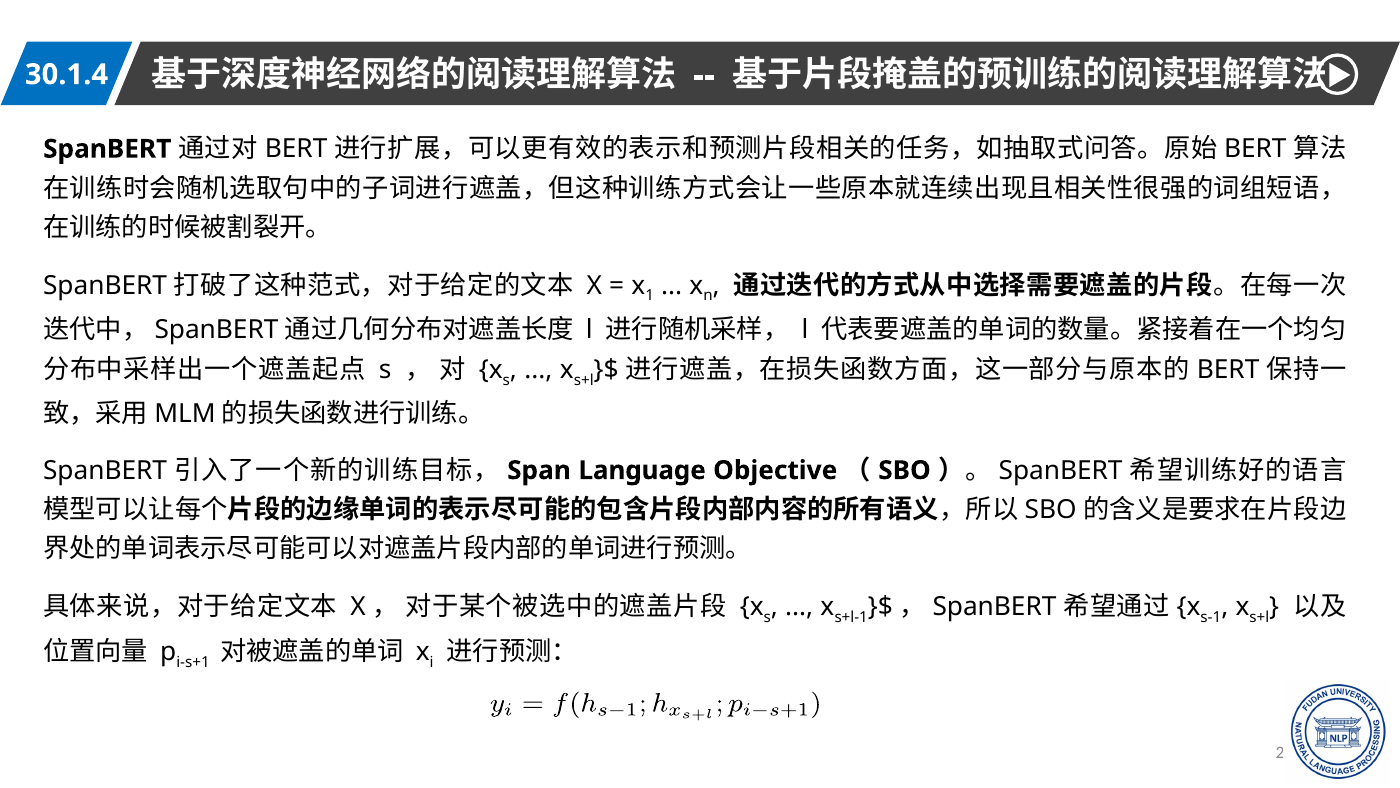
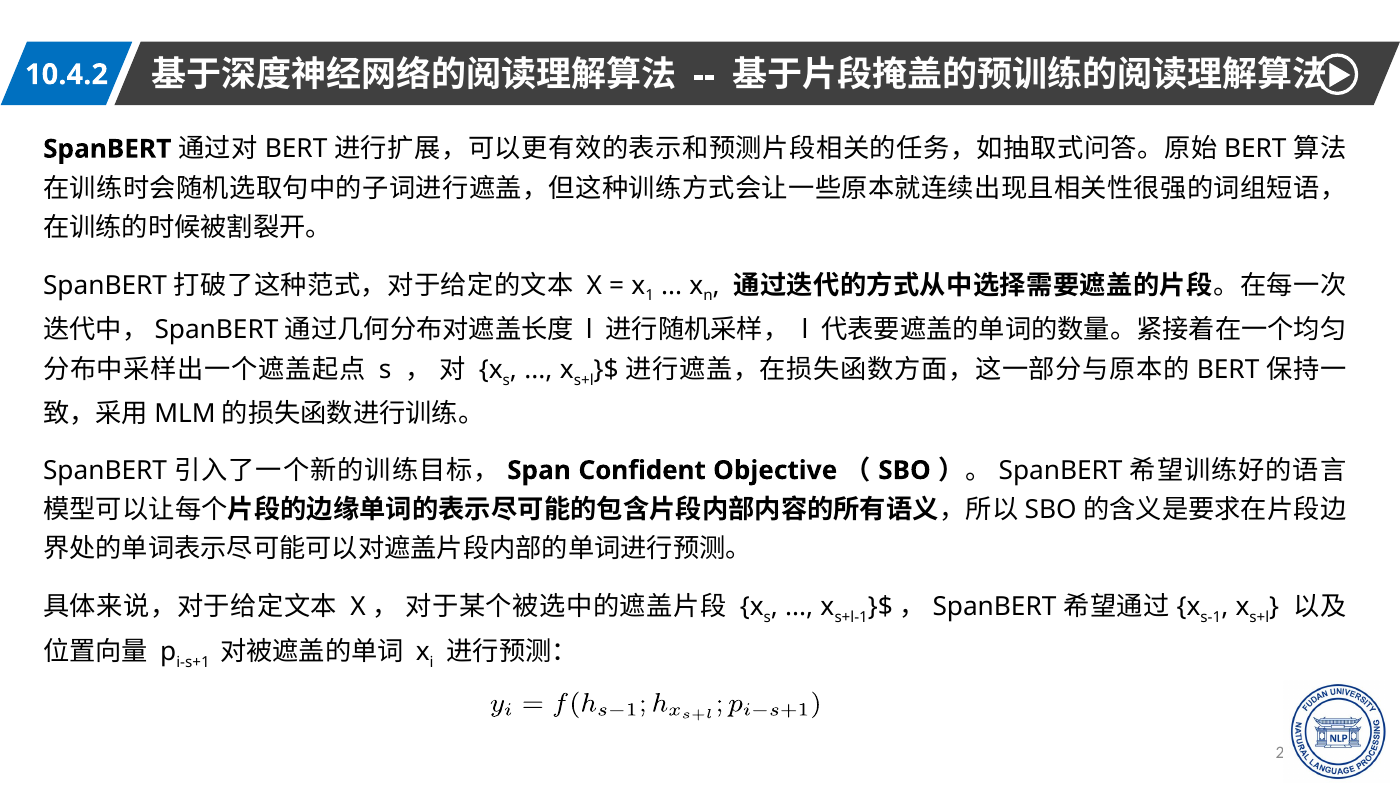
30.1.4: 30.1.4 -> 10.4.2 (67, 74)
Language: Language -> Confident (642, 470)
